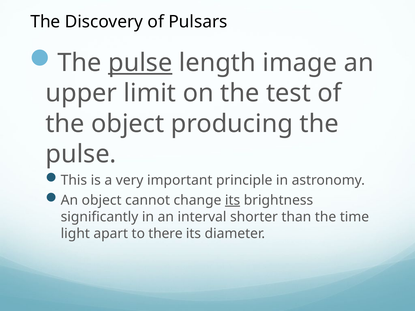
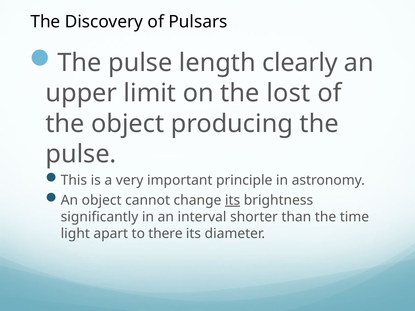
pulse underline: present -> none (140, 63)
image: image -> clearly (300, 63)
test: test -> lost (288, 93)
